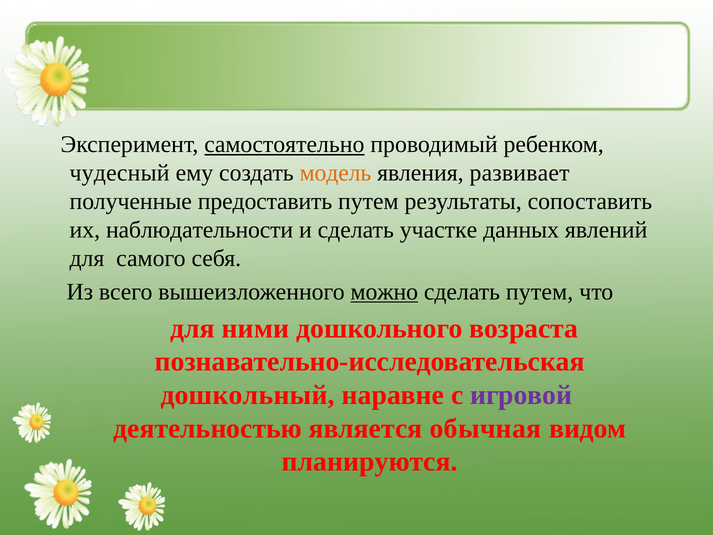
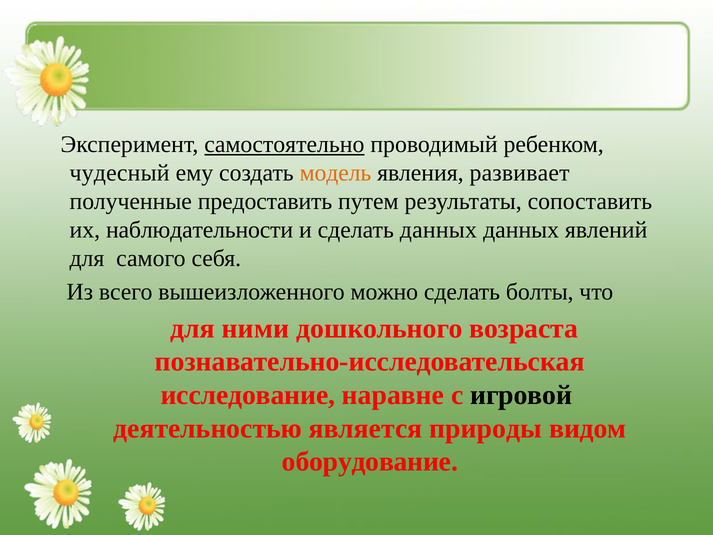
сделать участке: участке -> данных (438, 230)
можно underline: present -> none (384, 292)
сделать путем: путем -> болты (540, 292)
дошкольный: дошкольный -> исследование (248, 395)
игровой colour: purple -> black (521, 395)
обычная: обычная -> природы (486, 428)
планируются: планируются -> оборудование (370, 462)
